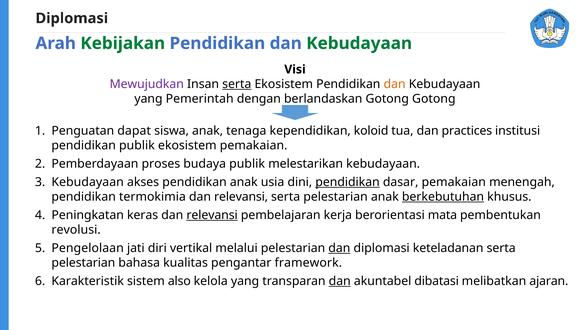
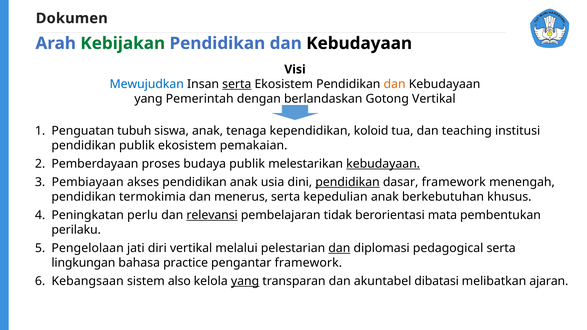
Diplomasi: Diplomasi -> Dokumen (72, 18)
Kebudayaan colour: green -> black (359, 43)
Mewujudkan colour: purple -> blue (147, 84)
Gotong Gotong: Gotong -> Vertikal (434, 99)
dapat: dapat -> tubuh (134, 131)
practices: practices -> teaching (467, 131)
kebudayaan underline: none -> present (383, 164)
Kebudayaan: Kebudayaan -> Pembiayaan (88, 182)
dasar pemakaian: pemakaian -> framework (454, 182)
relevansi: relevansi -> menerus (241, 197)
pelestarian: pelestarian -> kepedulian (336, 197)
berkebutuhan underline: present -> none (443, 197)
keras: keras -> perlu (143, 215)
kerja: kerja -> tidak (338, 215)
revolusi: revolusi -> perilaku (76, 230)
keteladanan: keteladanan -> pedagogical (448, 248)
pelestarian: pelestarian -> lingkungan (83, 263)
kualitas: kualitas -> practice (186, 263)
Karakteristik: Karakteristik -> Kebangsaan (88, 281)
yang underline: none -> present (245, 281)
dan underline: present -> none (340, 281)
